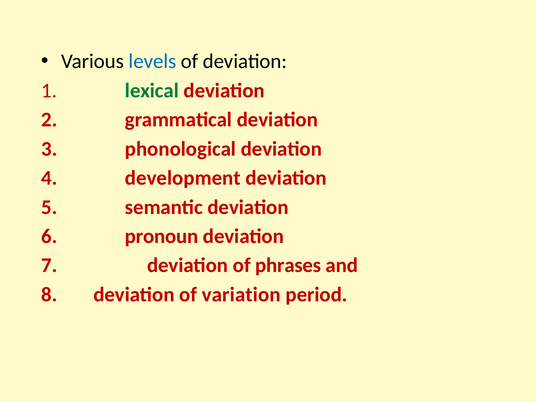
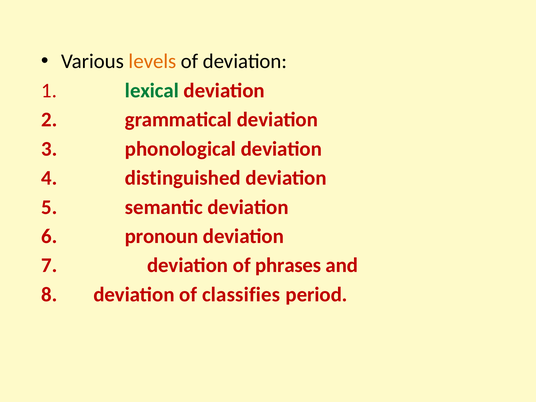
levels colour: blue -> orange (152, 61)
development: development -> distinguished (183, 178)
variation: variation -> classifies (241, 295)
